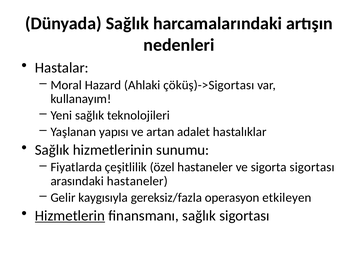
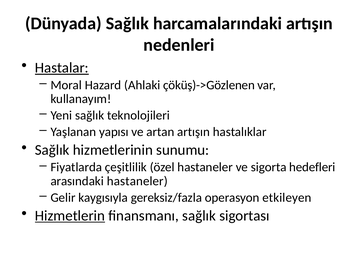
Hastalar underline: none -> present (62, 68)
çöküş)->Sigortası: çöküş)->Sigortası -> çöküş)->Gözlenen (209, 85)
artan adalet: adalet -> artışın (194, 132)
sigorta sigortası: sigortası -> hedefleri (312, 168)
